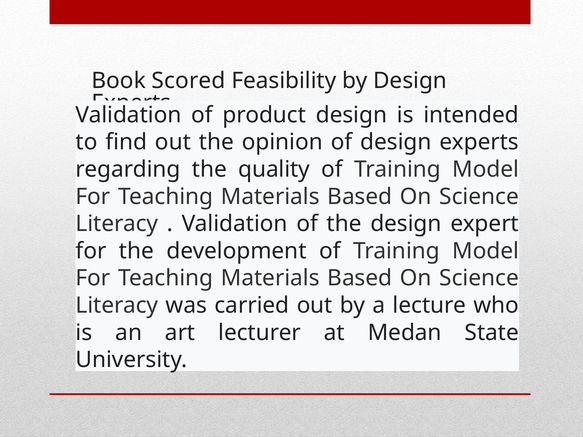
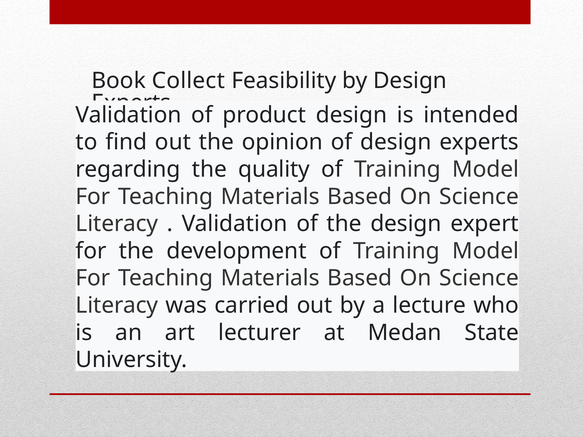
Scored: Scored -> Collect (188, 81)
